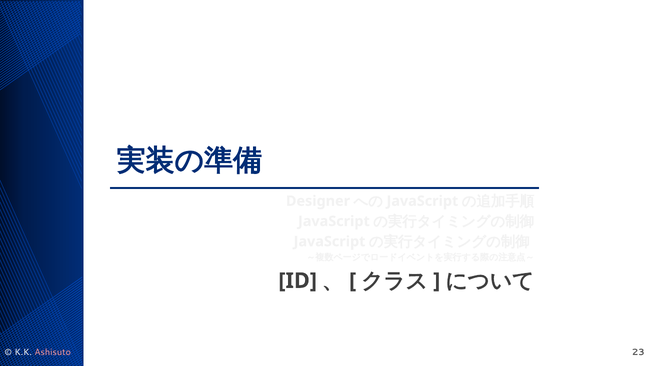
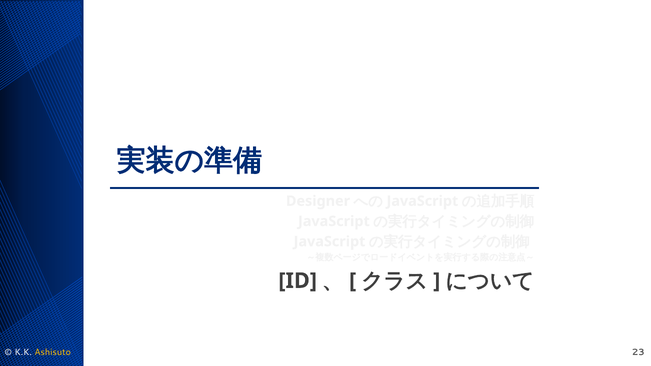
Ashisuto colour: pink -> yellow (53, 352)
